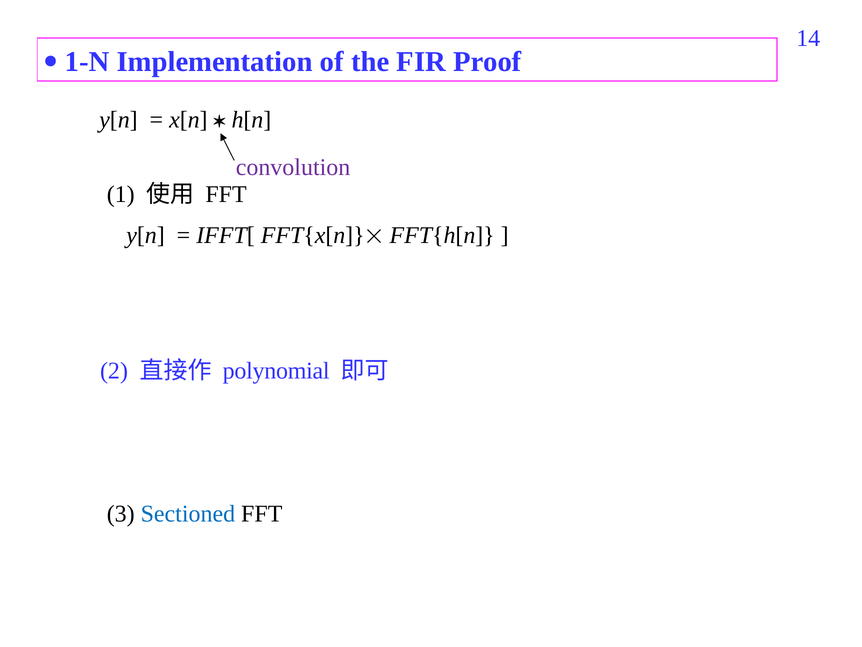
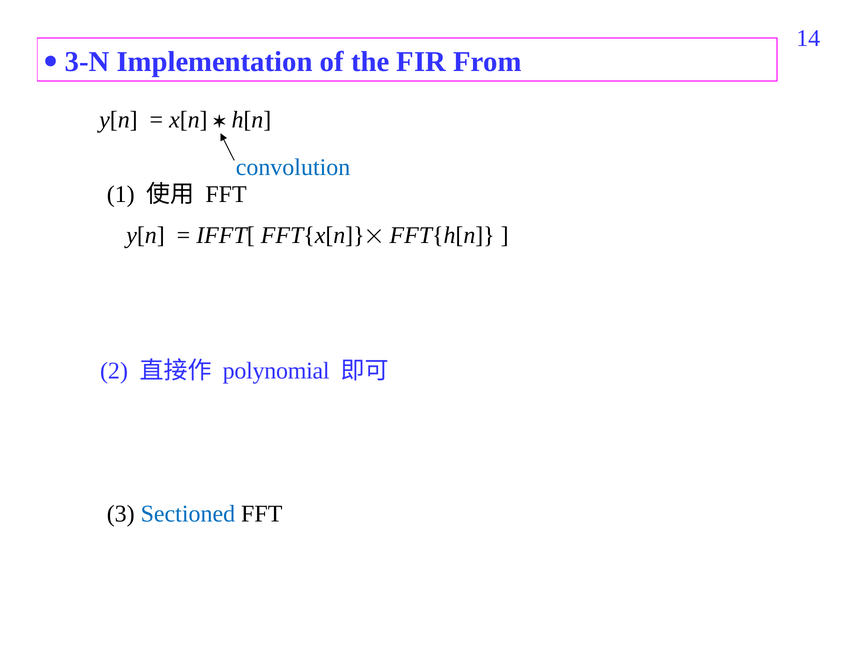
1-N: 1-N -> 3-N (87, 62)
Proof: Proof -> From (487, 62)
convolution colour: purple -> blue (293, 167)
